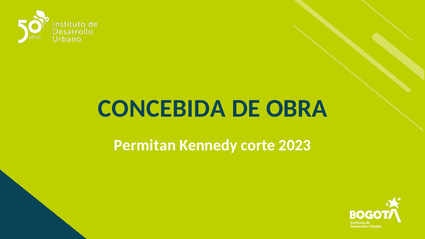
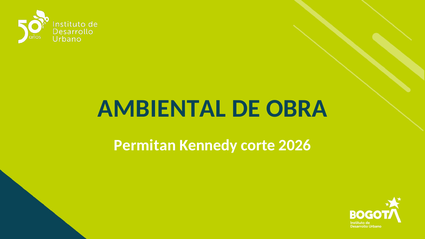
CONCEBIDA: CONCEBIDA -> AMBIENTAL (162, 108)
2023: 2023 -> 2026 (295, 145)
